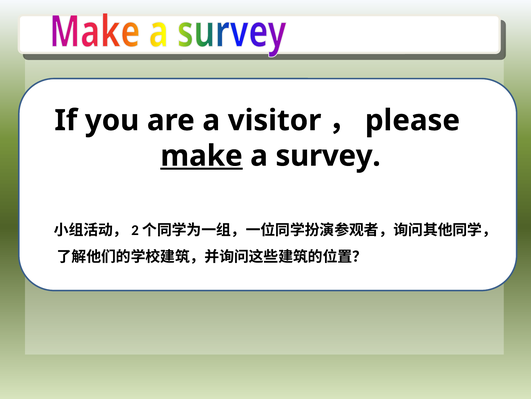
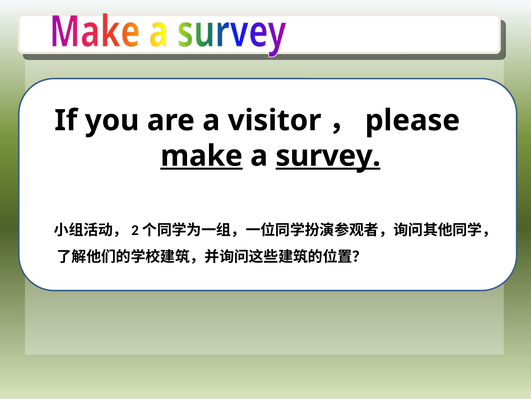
survey underline: none -> present (328, 156)
